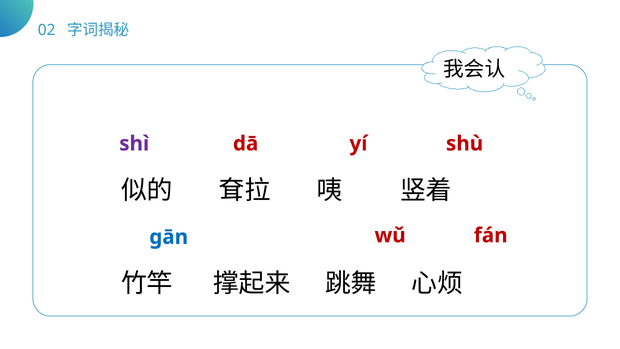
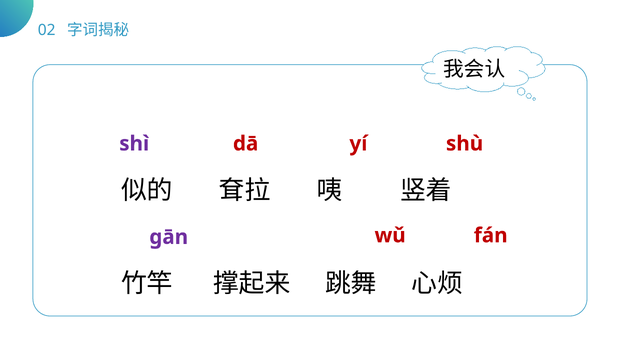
ɡān colour: blue -> purple (169, 237)
